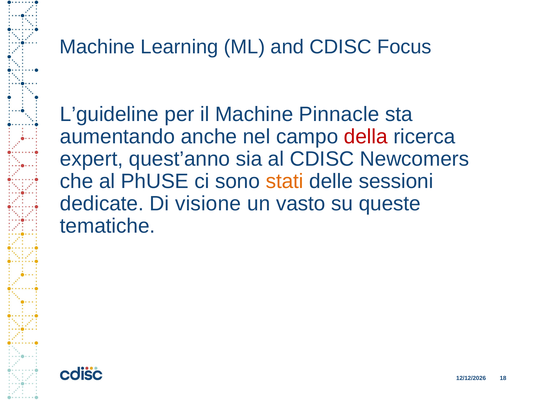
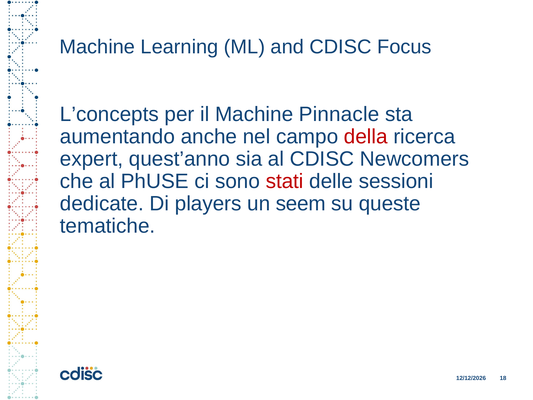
L’guideline: L’guideline -> L’concepts (109, 114)
stati colour: orange -> red (285, 181)
visione: visione -> players (208, 204)
vasto: vasto -> seem (301, 204)
